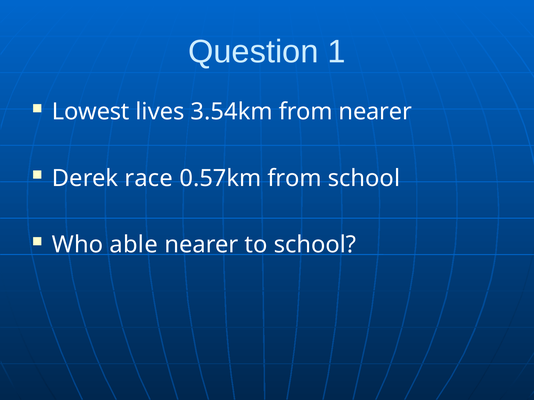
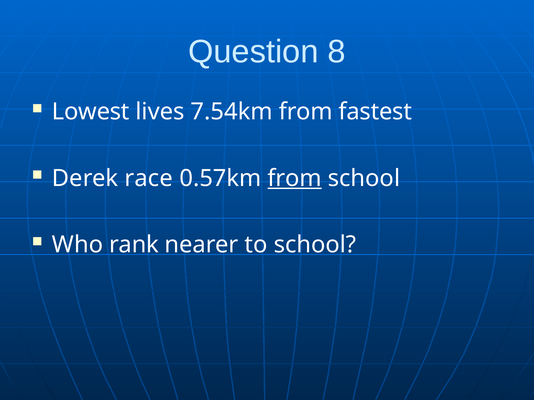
1: 1 -> 8 (337, 52)
3.54km: 3.54km -> 7.54km (232, 112)
from nearer: nearer -> fastest (375, 112)
from underline: none -> present (295, 178)
able: able -> rank (134, 245)
